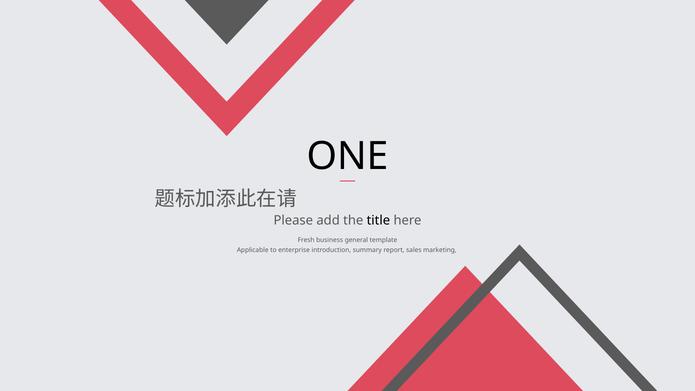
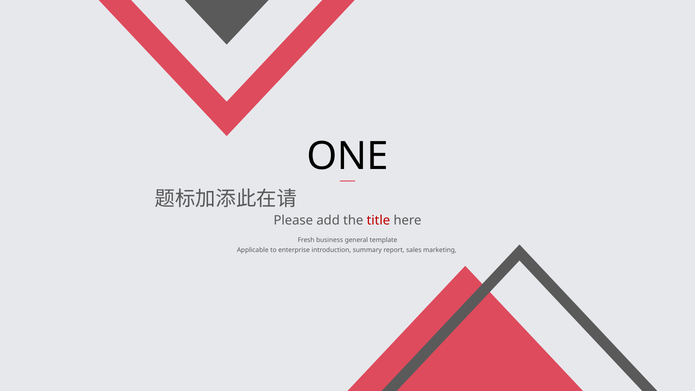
title colour: black -> red (378, 221)
